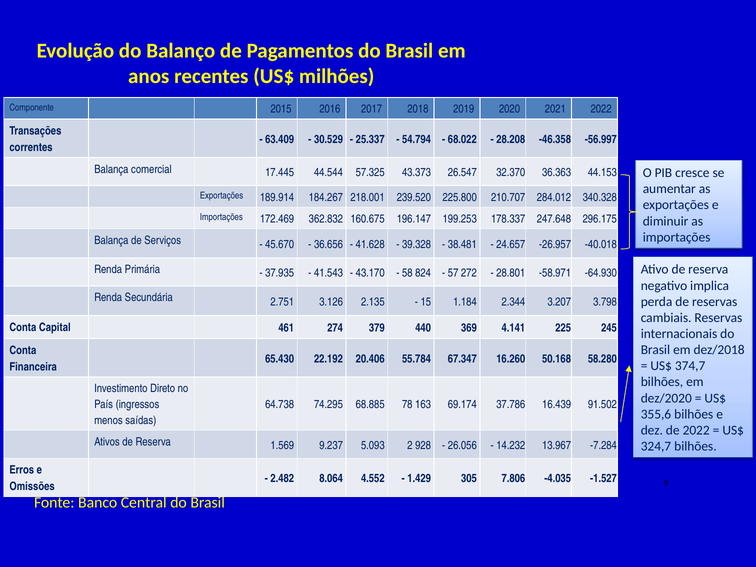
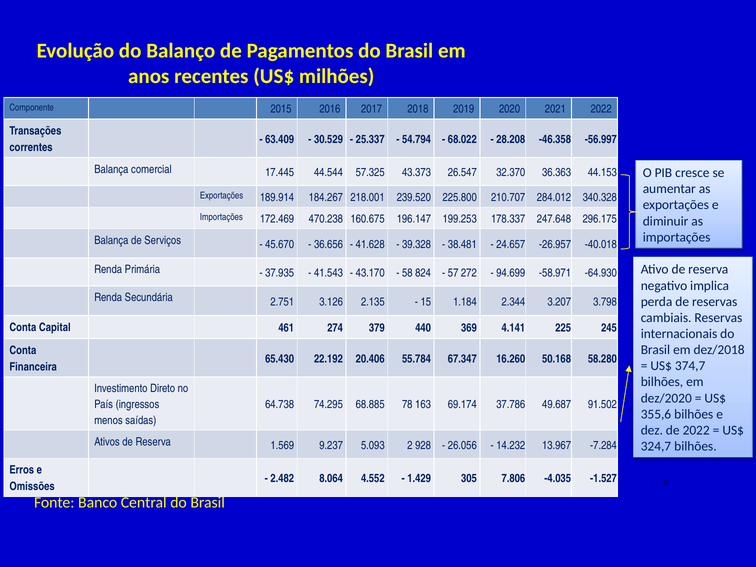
362.832: 362.832 -> 470.238 (326, 219)
28.801: 28.801 -> 94.699 (511, 273)
16.439: 16.439 -> 49.687 (557, 405)
